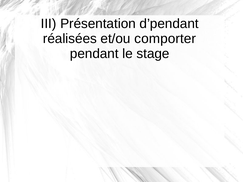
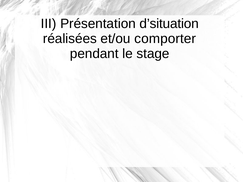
d’pendant: d’pendant -> d’situation (169, 24)
